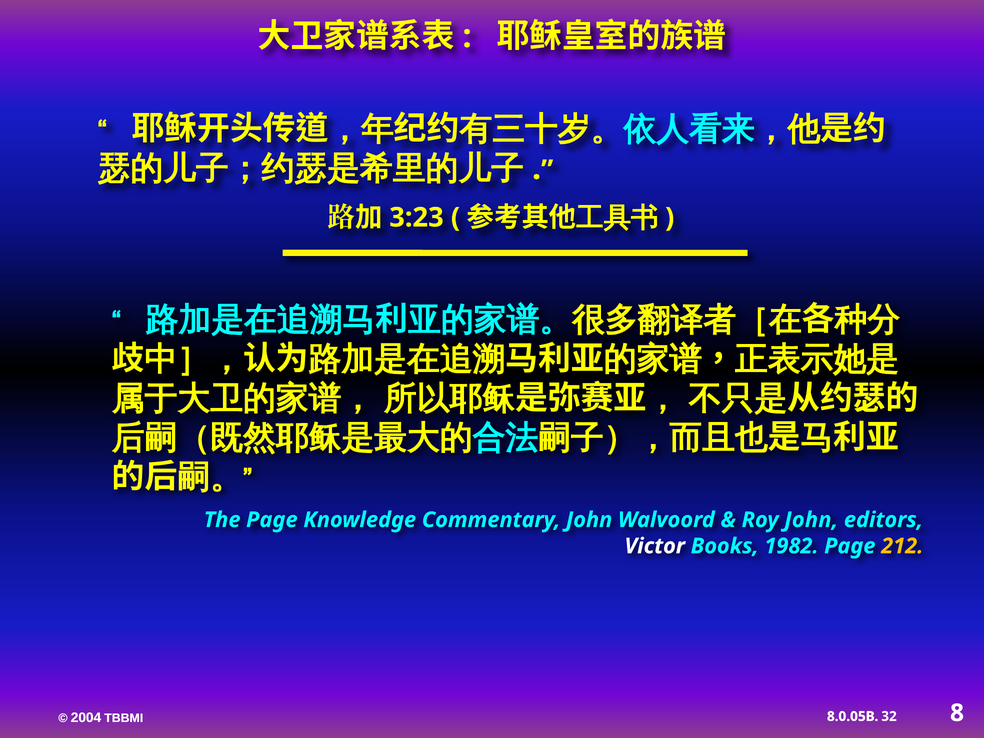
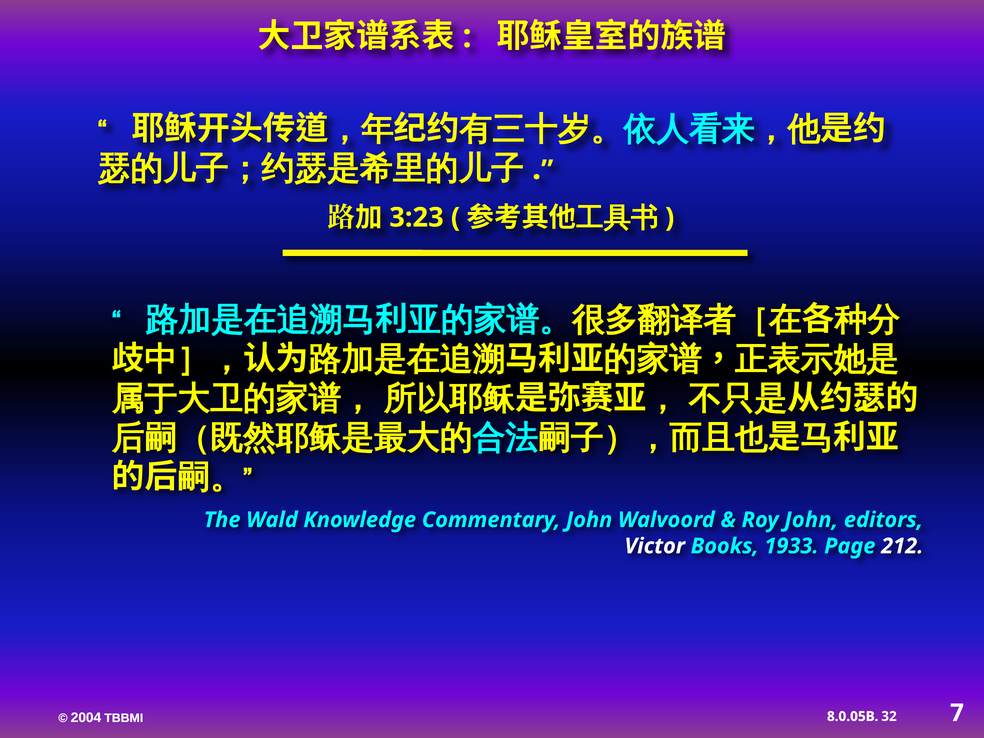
The Page: Page -> Wald (272, 520)
1982: 1982 -> 1933 (792, 546)
212 colour: yellow -> white (902, 546)
8: 8 -> 7 (957, 713)
